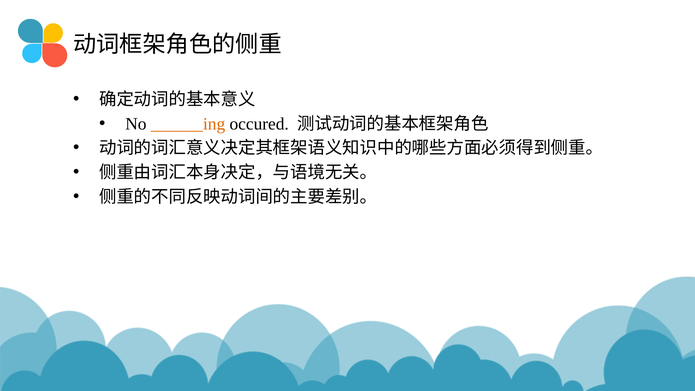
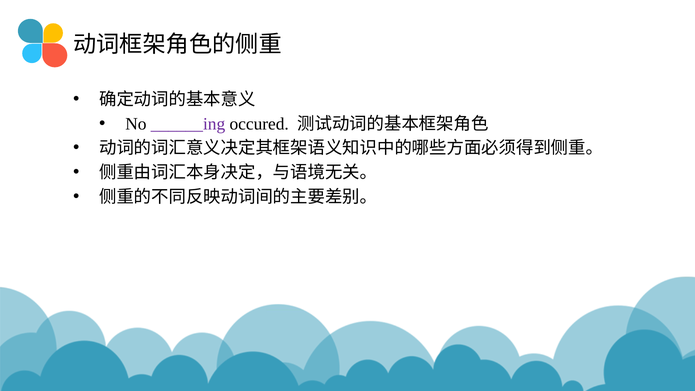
______ing colour: orange -> purple (188, 124)
